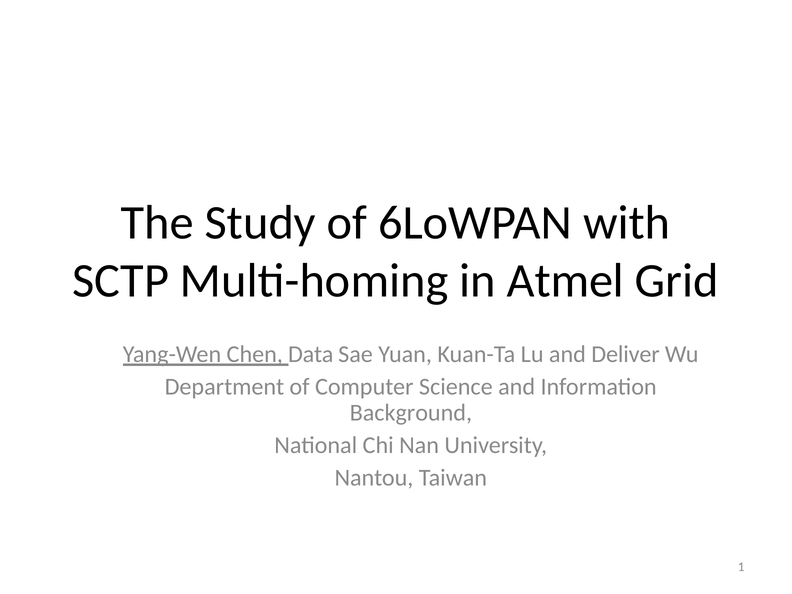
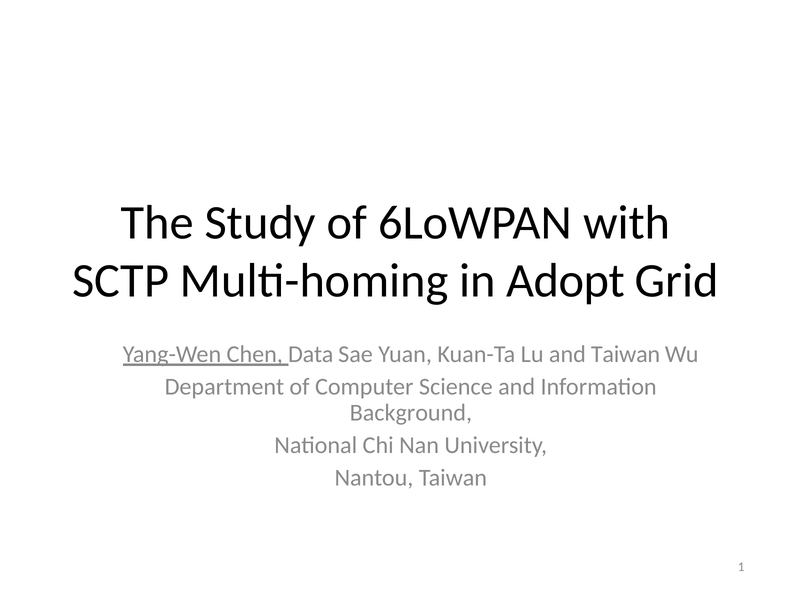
Atmel: Atmel -> Adopt (566, 281)
and Deliver: Deliver -> Taiwan (626, 354)
